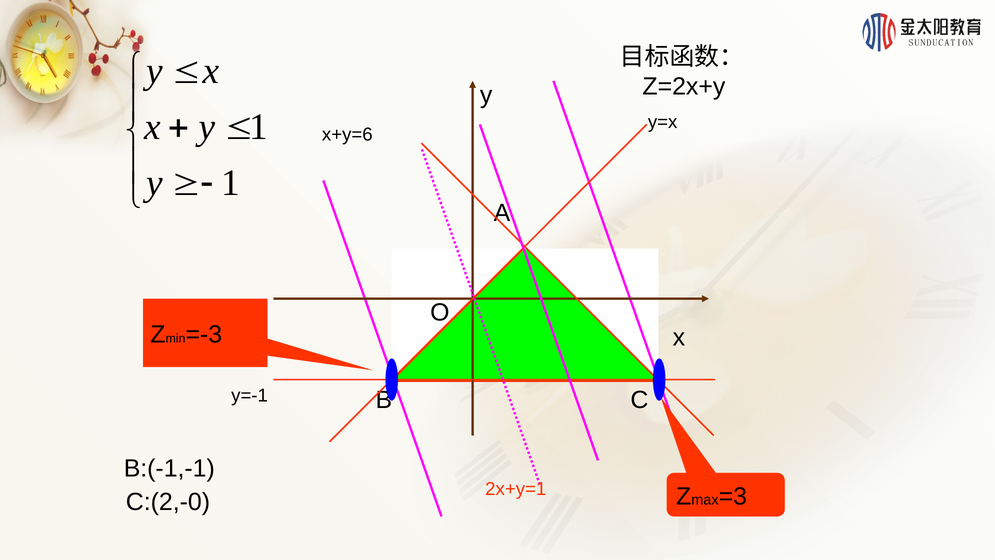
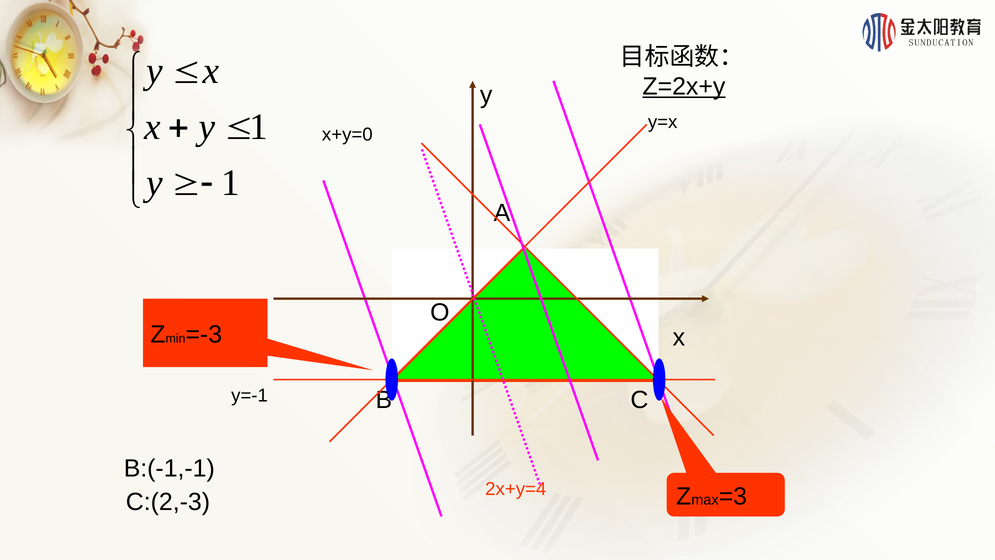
Z=2x+y underline: none -> present (684, 87)
x+y=6: x+y=6 -> x+y=0 (347, 134)
2x+y=1: 2x+y=1 -> 2x+y=4 (516, 489)
C:(2,-0: C:(2,-0 -> C:(2,-3 (168, 502)
